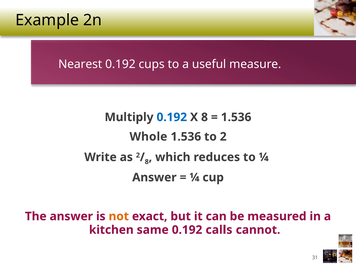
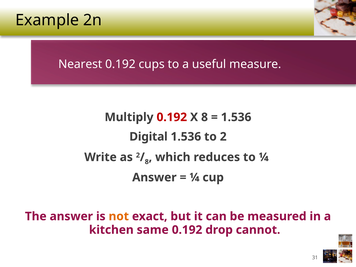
0.192 colour: blue -> red (172, 117)
Whole: Whole -> Digital (149, 137)
calls: calls -> drop (219, 230)
